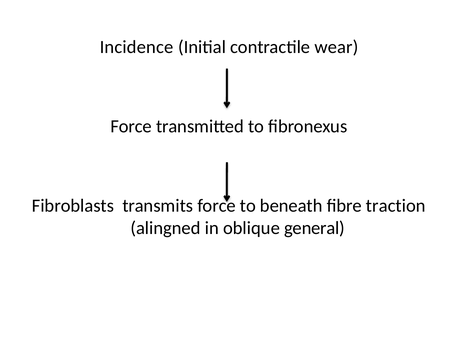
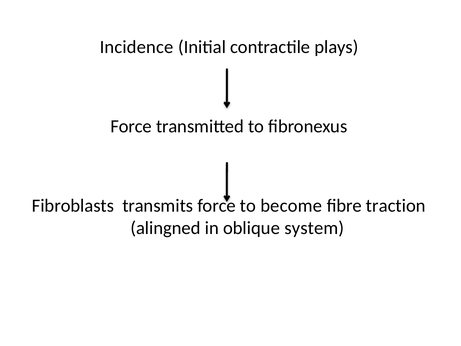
wear: wear -> plays (336, 47)
beneath: beneath -> become (291, 205)
general: general -> system (314, 228)
